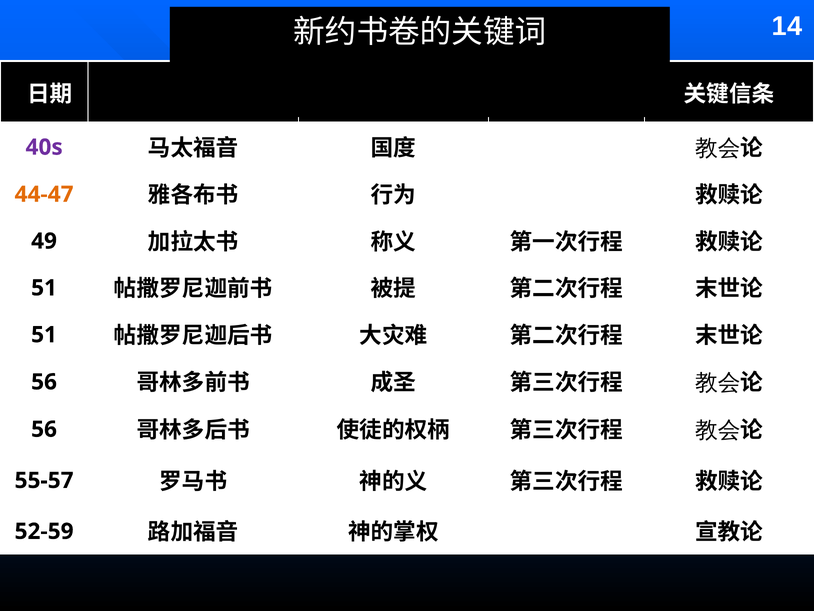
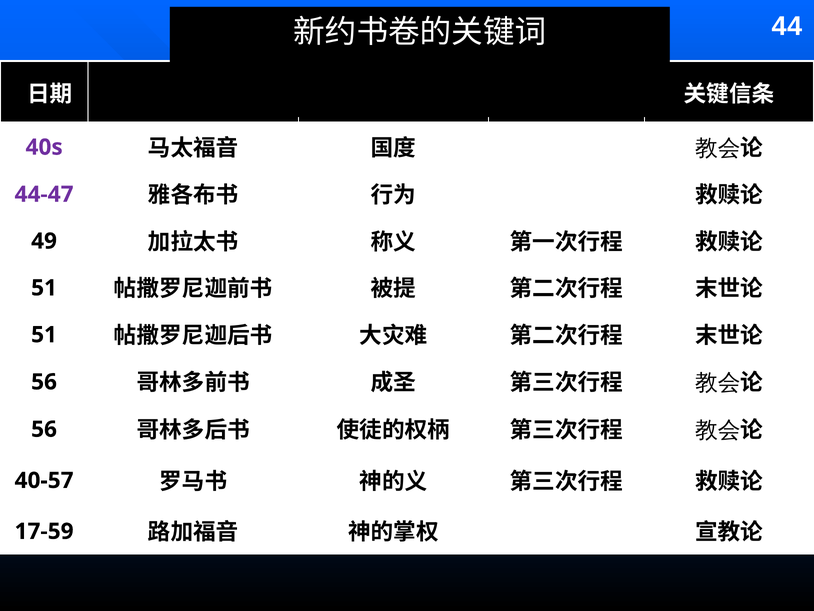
14: 14 -> 44 (787, 26)
44-47 colour: orange -> purple (44, 194)
55-57: 55-57 -> 40-57 (44, 480)
52-59: 52-59 -> 17-59 (44, 531)
